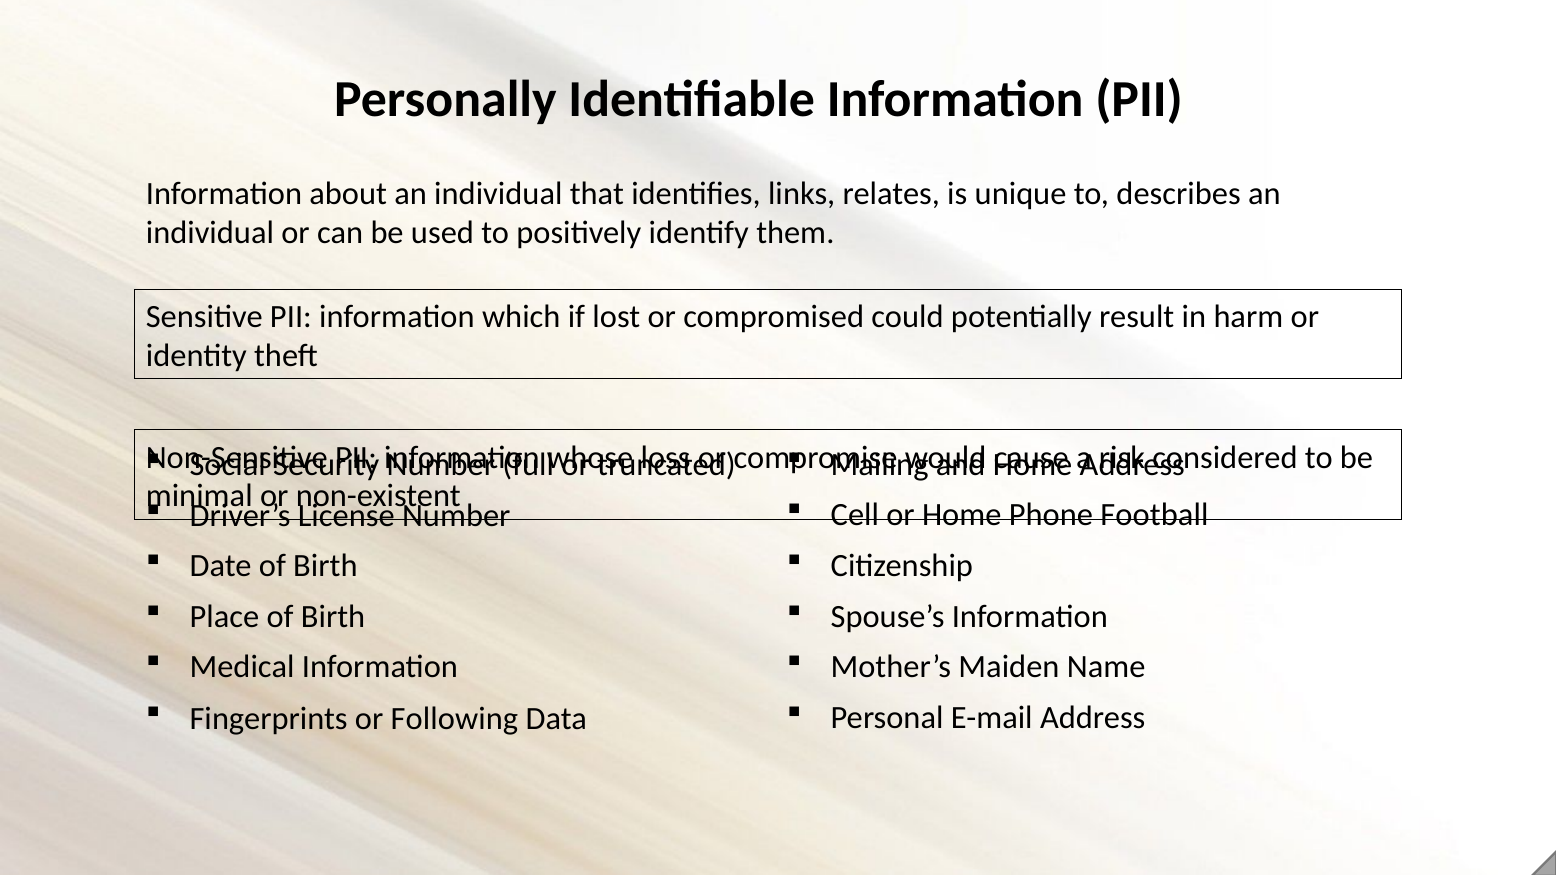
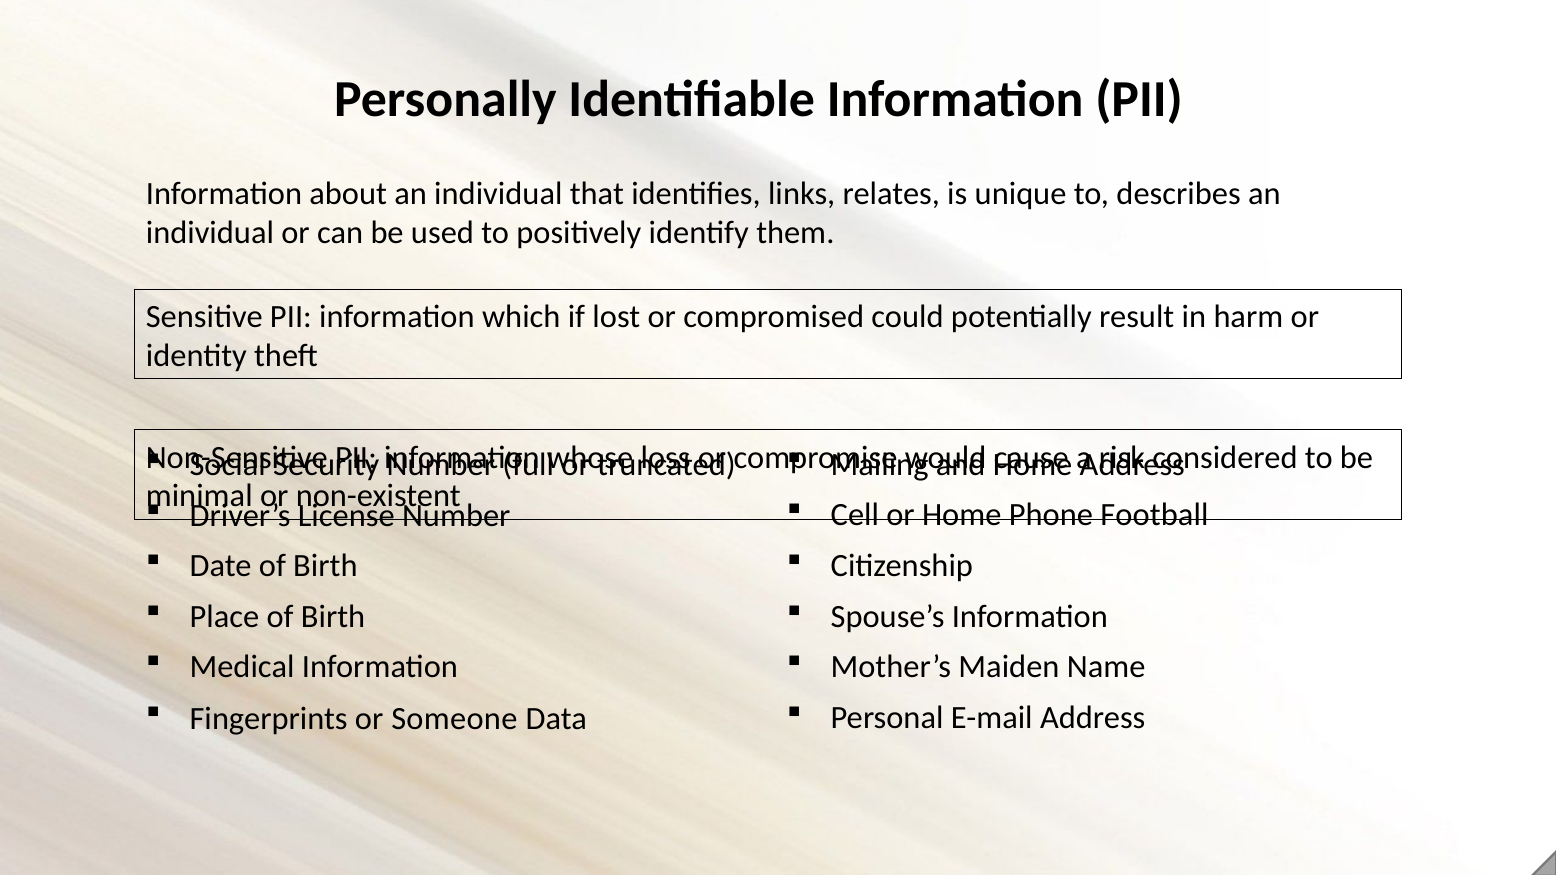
Following: Following -> Someone (454, 719)
